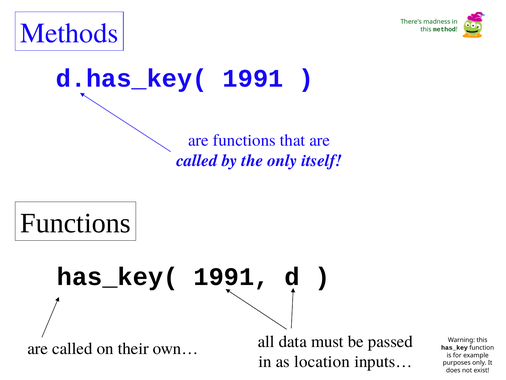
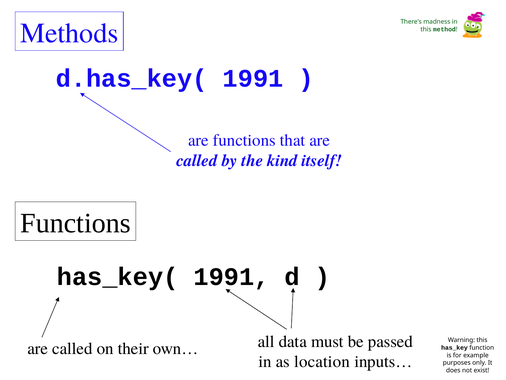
the only: only -> kind (282, 160)
